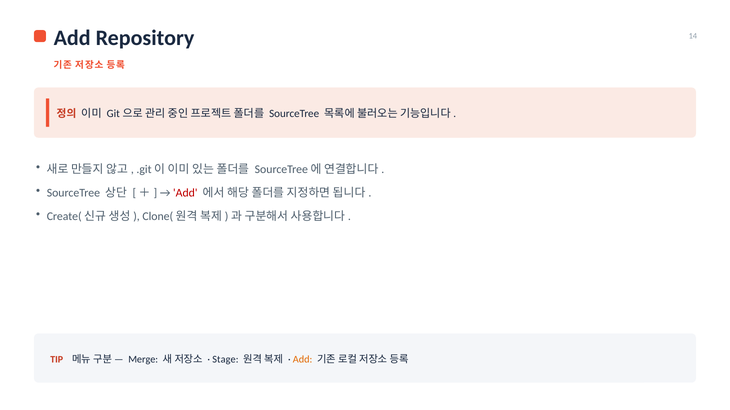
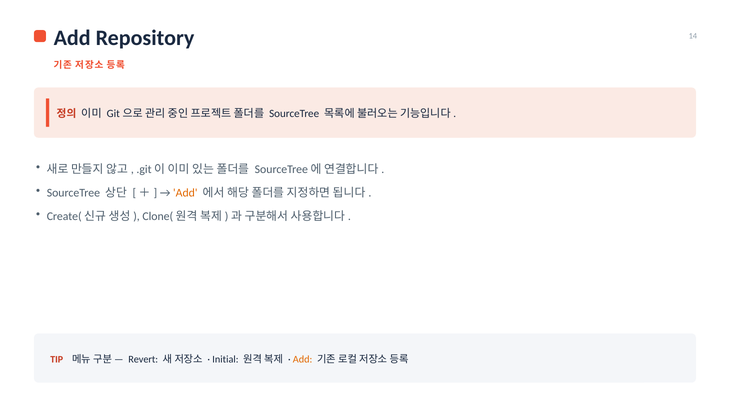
Add colour: red -> orange (185, 193)
Merge: Merge -> Revert (143, 360)
Stage: Stage -> Initial (225, 360)
